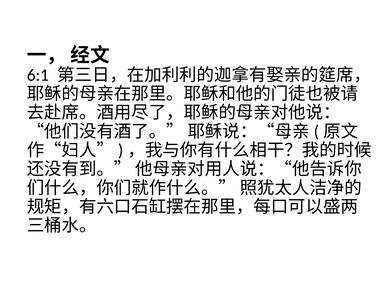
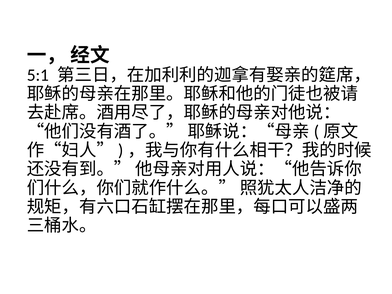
6:1: 6:1 -> 5:1 (38, 75)
